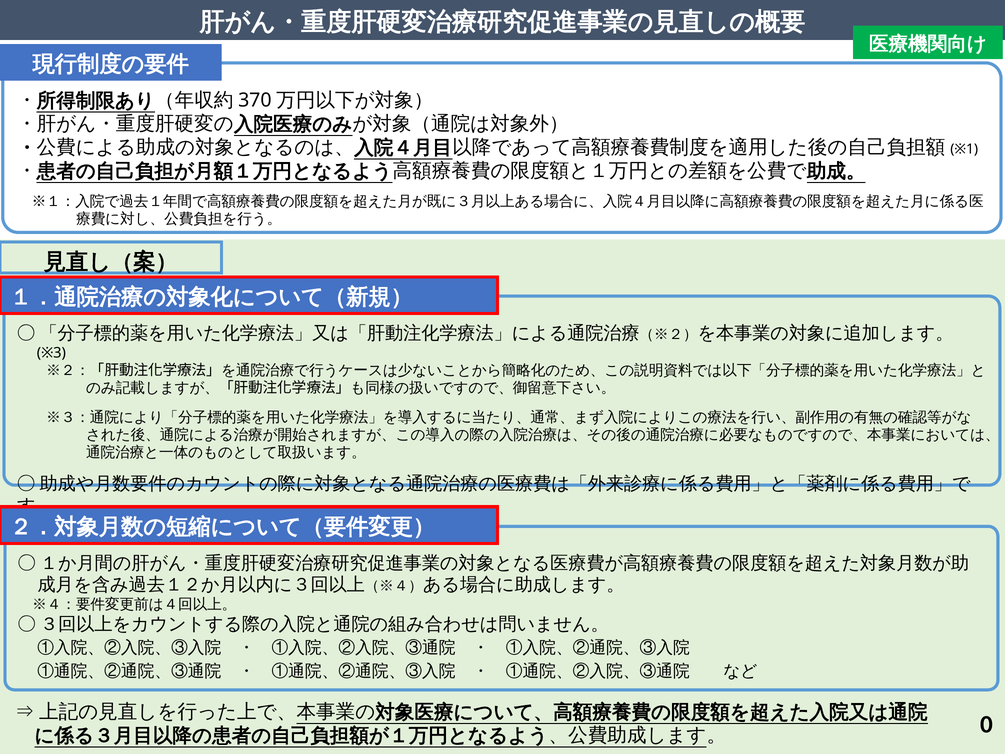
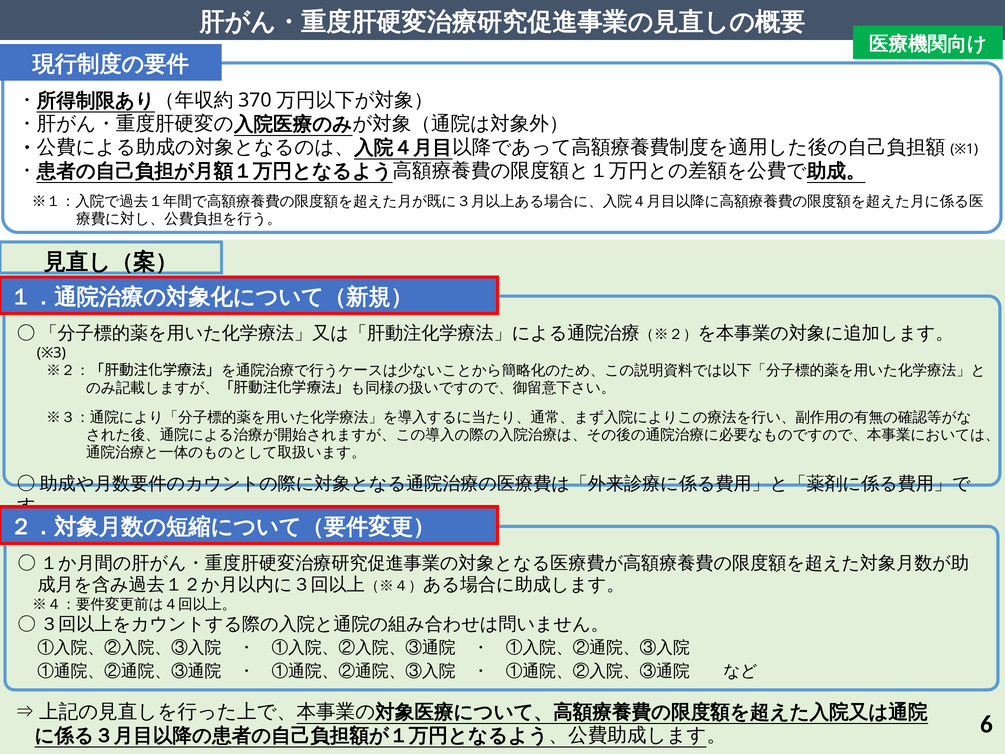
0: 0 -> 6 (986, 724)
